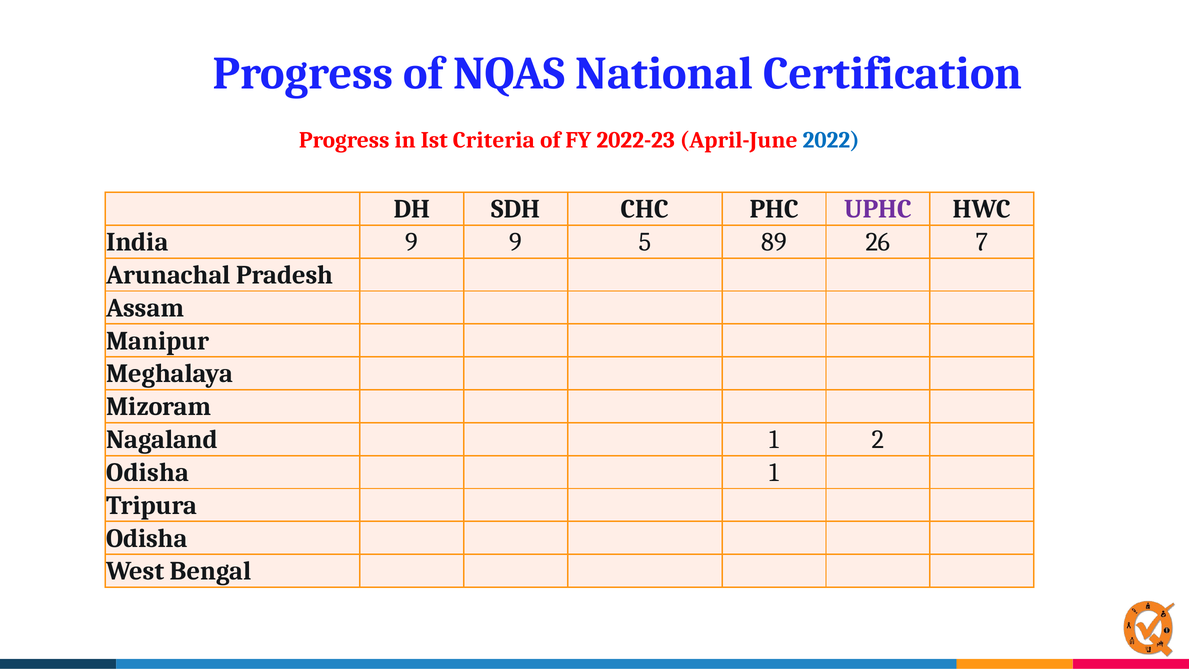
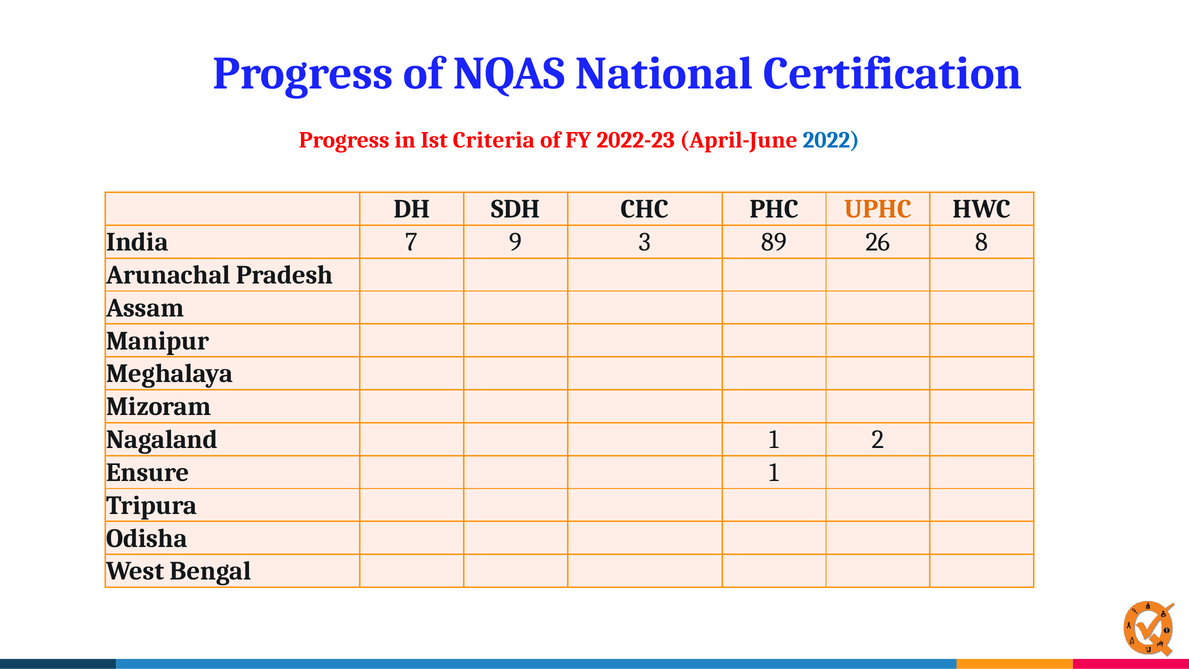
UPHC colour: purple -> orange (878, 209)
India 9: 9 -> 7 (412, 242)
5: 5 -> 3 (645, 242)
7: 7 -> 8 (982, 242)
Odisha: Odisha -> Ensure (148, 472)
